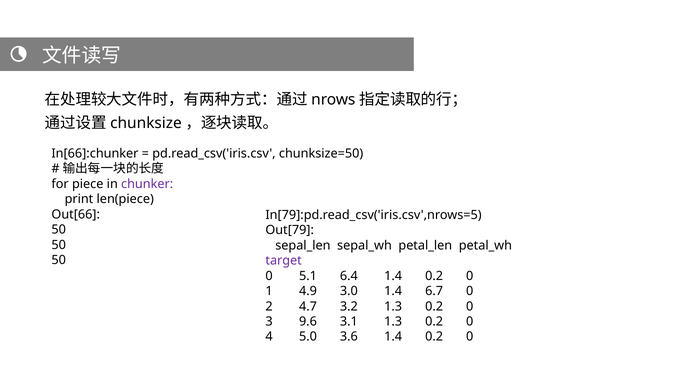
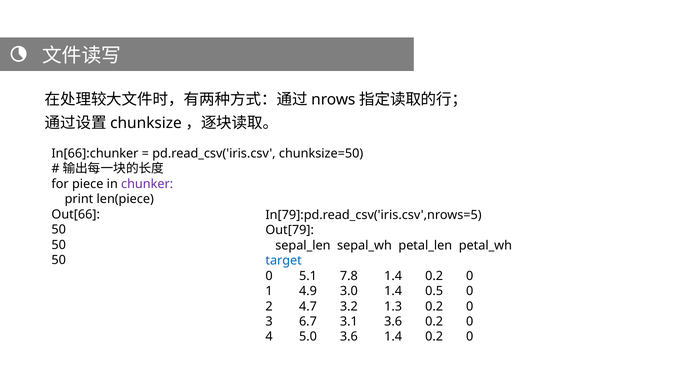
target colour: purple -> blue (284, 260)
6.4: 6.4 -> 7.8 (349, 275)
6.7: 6.7 -> 0.5 (434, 290)
9.6: 9.6 -> 6.7 (308, 321)
3.1 1.3: 1.3 -> 3.6 (393, 321)
